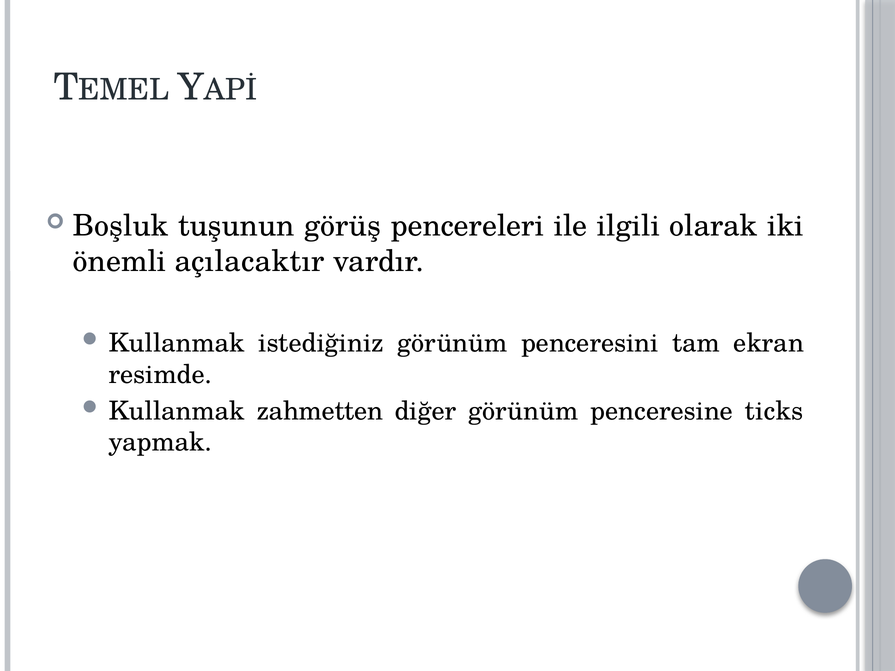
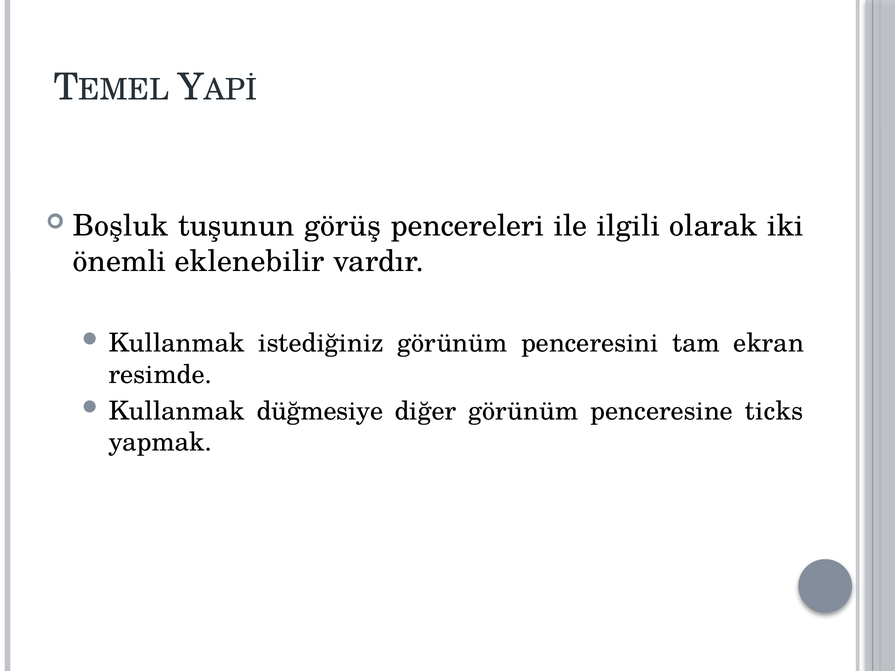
açılacaktır: açılacaktır -> eklenebilir (250, 262)
zahmetten: zahmetten -> düğmesiye (320, 411)
